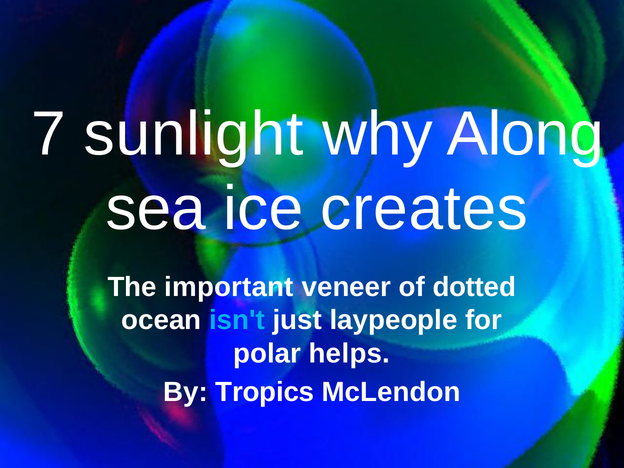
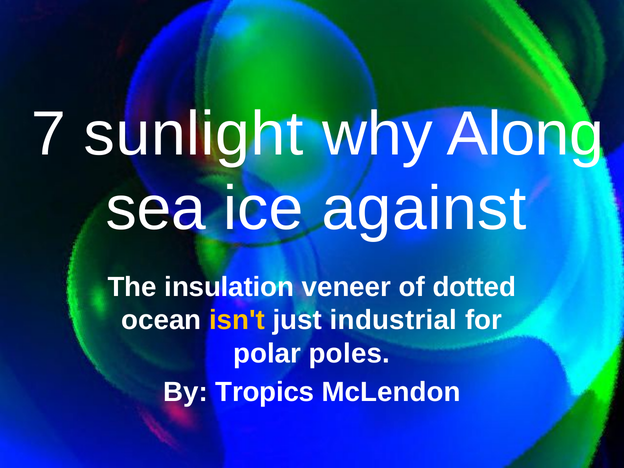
creates: creates -> against (424, 209)
important: important -> insulation (229, 287)
isn't colour: light blue -> yellow (237, 320)
laypeople: laypeople -> industrial (393, 320)
helps: helps -> poles (349, 353)
